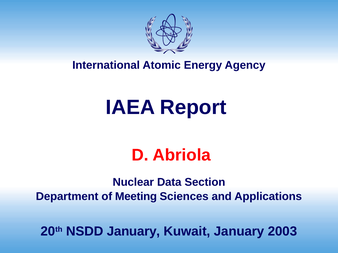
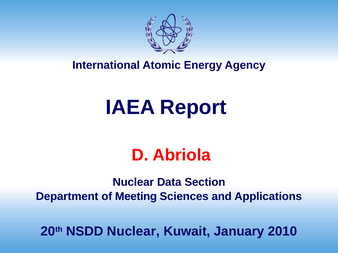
NSDD January: January -> Nuclear (133, 232)
2003: 2003 -> 2010 (282, 232)
